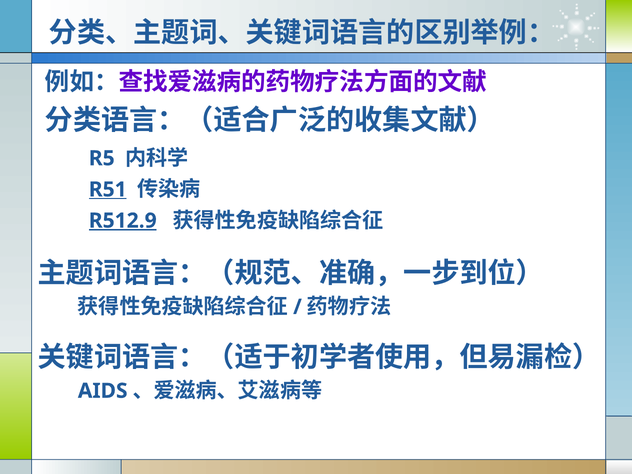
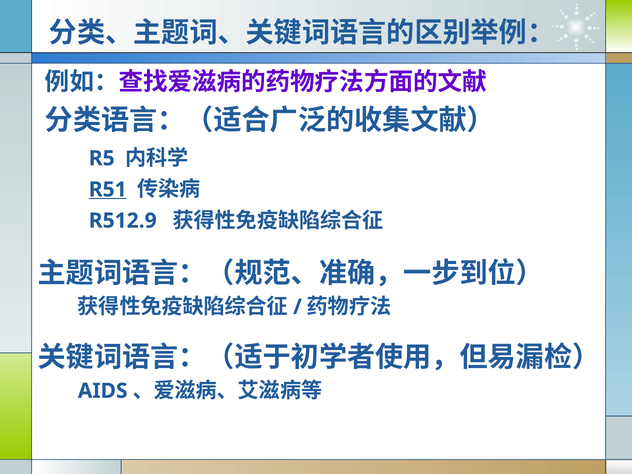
R512.9 underline: present -> none (123, 221)
